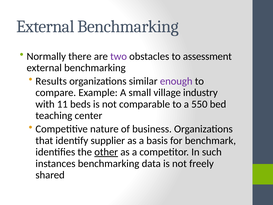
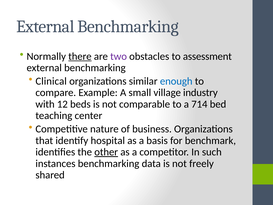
there underline: none -> present (80, 56)
Results: Results -> Clinical (51, 81)
enough colour: purple -> blue (176, 81)
11: 11 -> 12 (62, 104)
550: 550 -> 714 (199, 104)
supplier: supplier -> hospital (108, 140)
